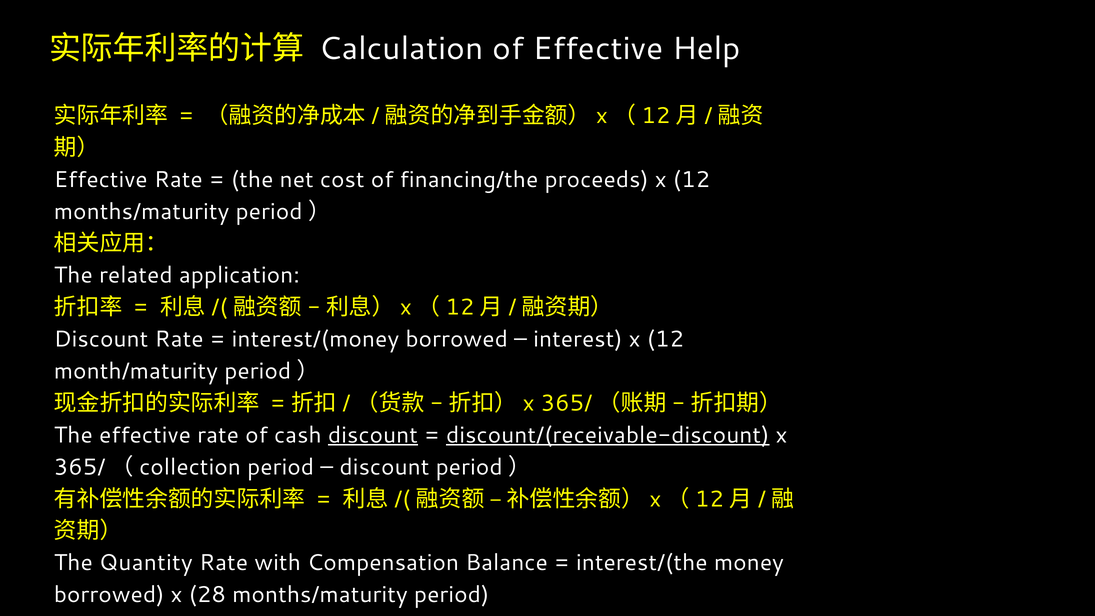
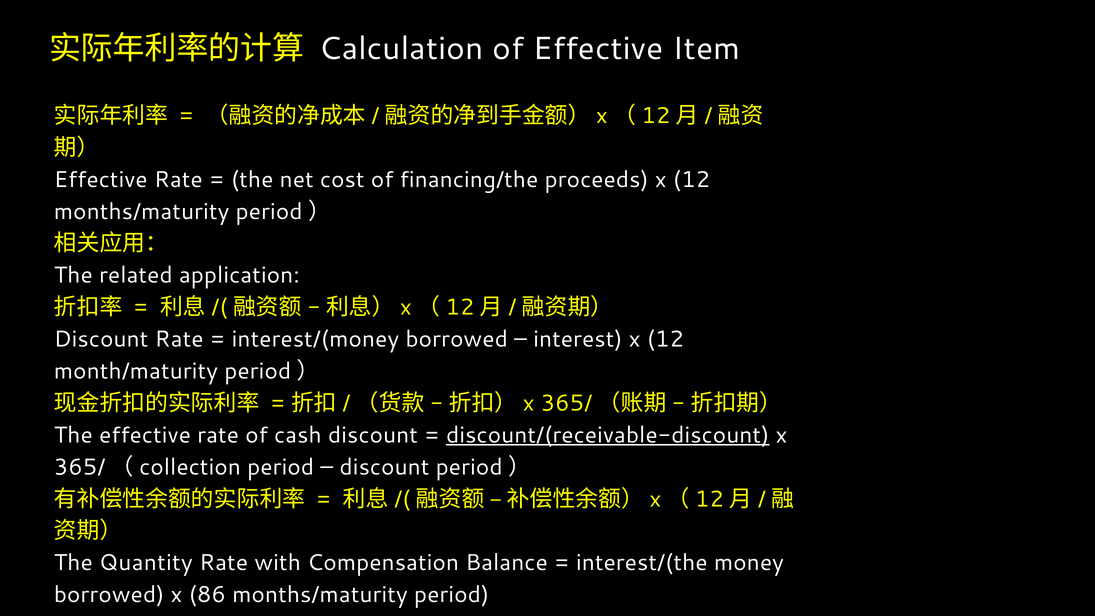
Help: Help -> Item (706, 49)
discount underline: present -> none (373, 435)
28: 28 -> 86 (207, 595)
